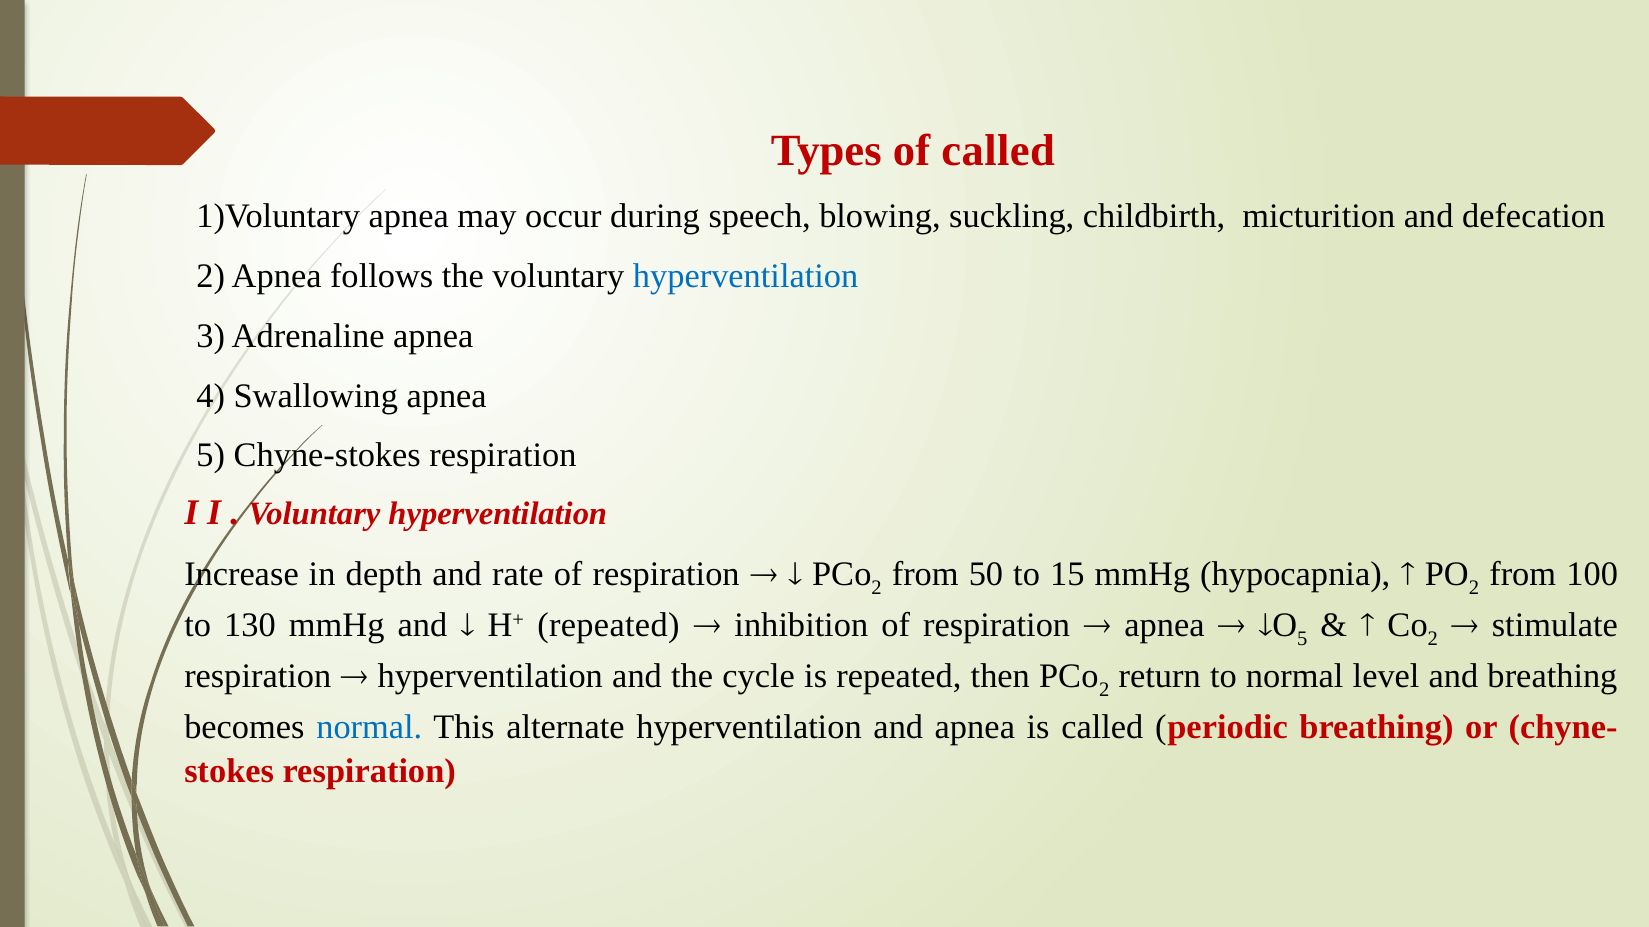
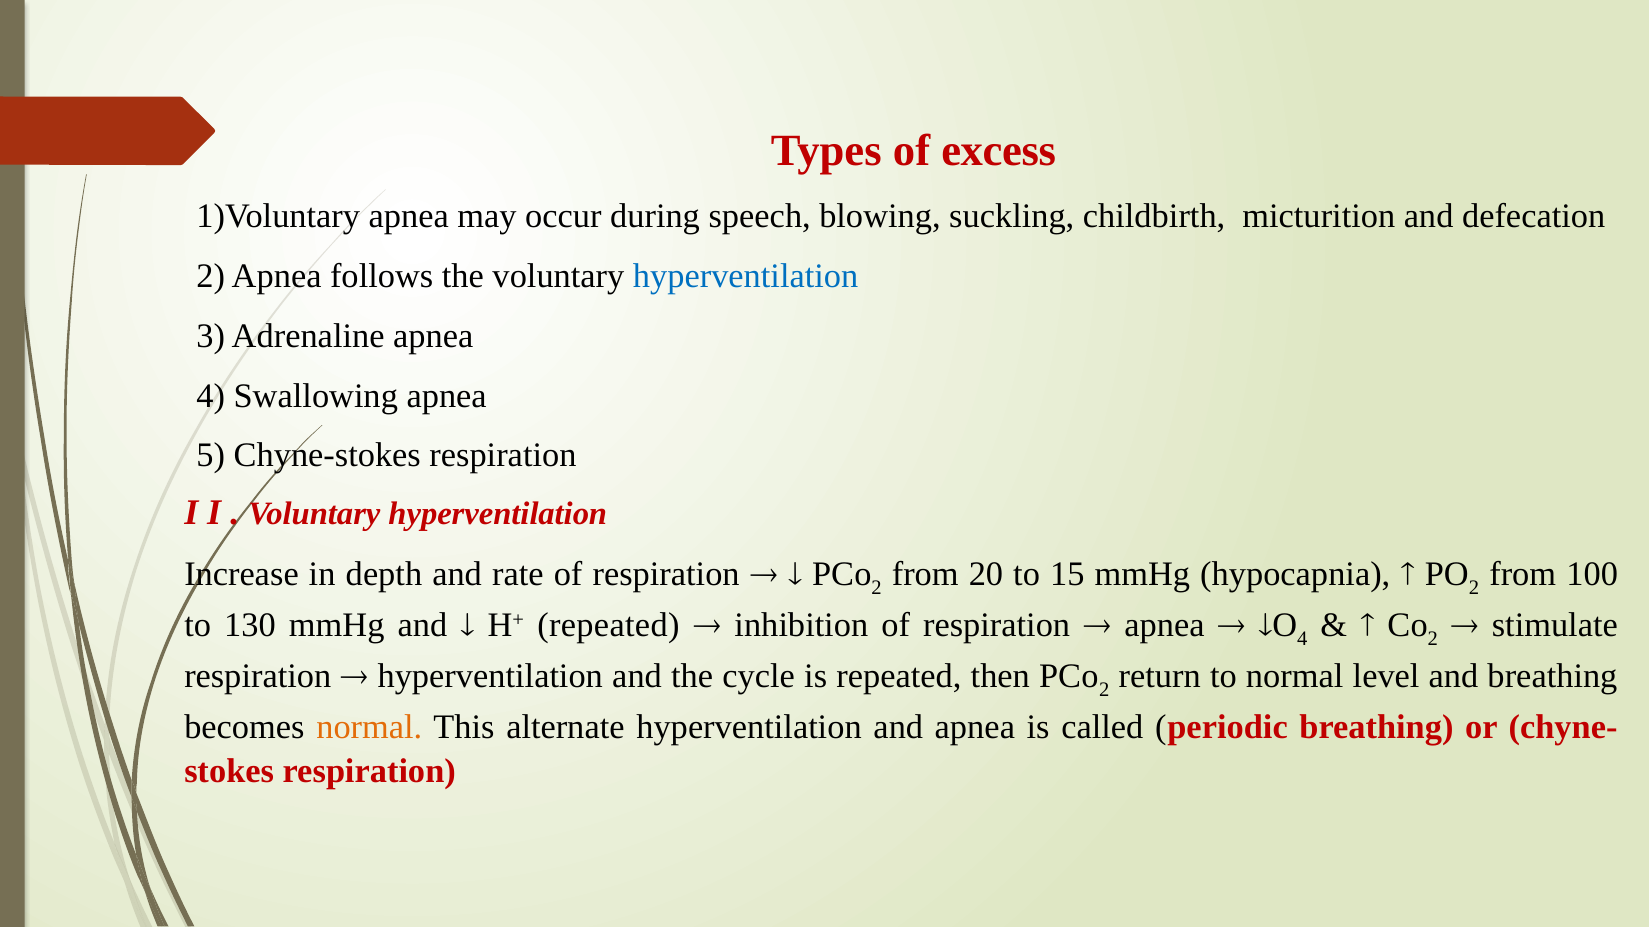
of called: called -> excess (999, 151)
50: 50 -> 20 (986, 575)
5: 5 -> 4 (1302, 639)
normal colour: blue -> orange (369, 727)
